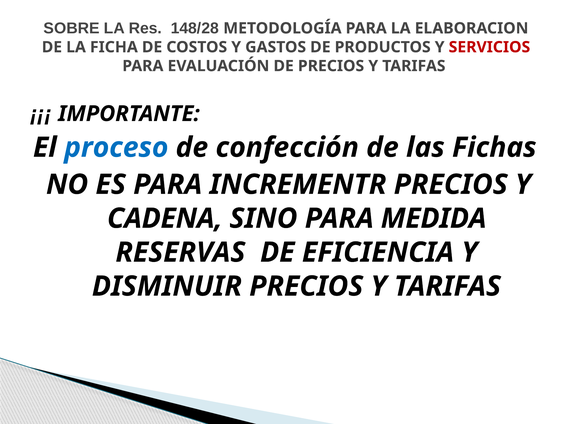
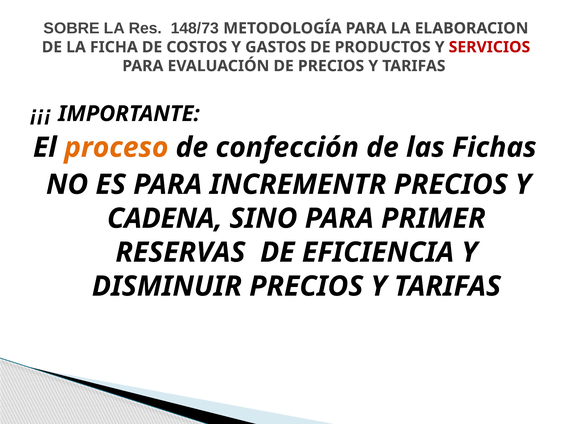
148/28: 148/28 -> 148/73 (195, 28)
proceso colour: blue -> orange (116, 148)
MEDIDA: MEDIDA -> PRIMER (433, 219)
